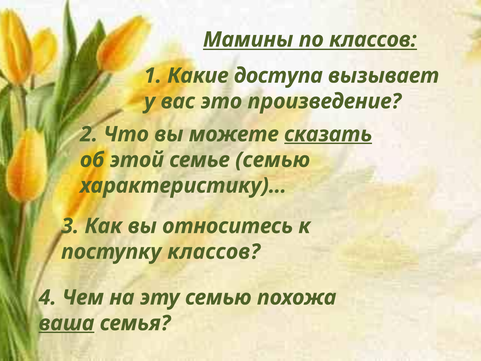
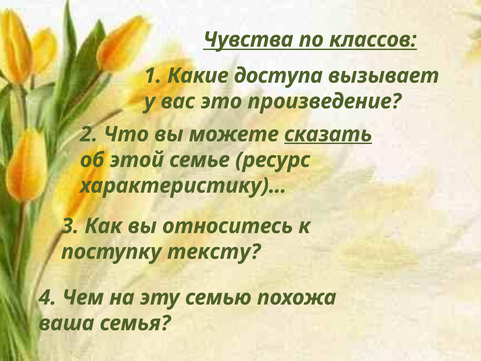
Мамины: Мамины -> Чувства (248, 40)
семье семью: семью -> ресурс (273, 160)
поступку классов: классов -> тексту (214, 252)
ваша underline: present -> none (66, 323)
